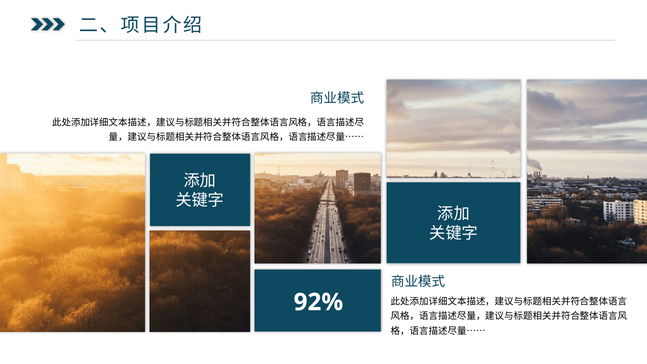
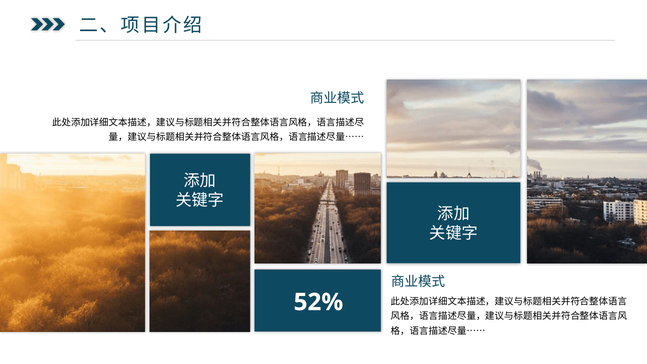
92%: 92% -> 52% (318, 302)
